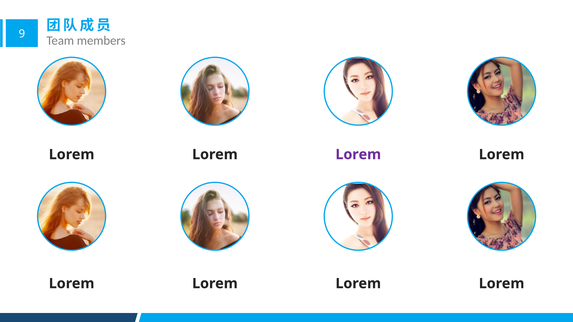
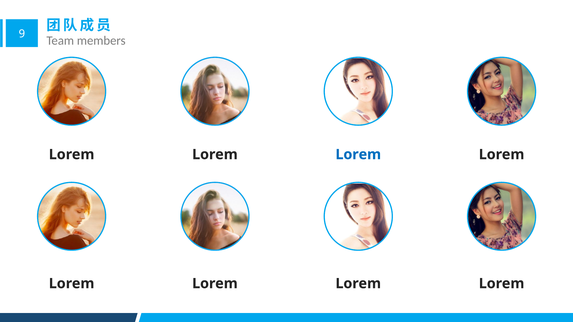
Lorem colour: purple -> blue (358, 155)
